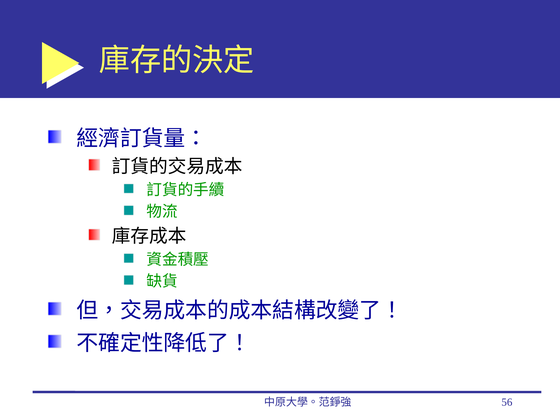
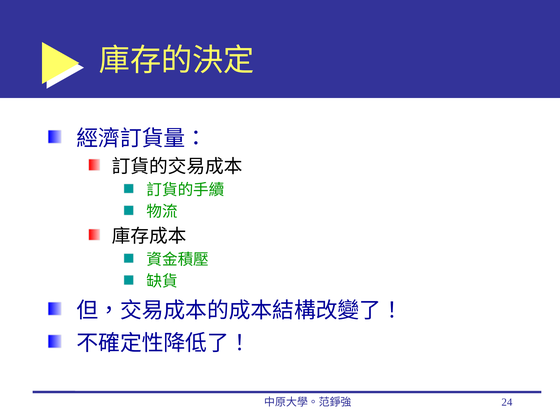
56: 56 -> 24 (507, 402)
